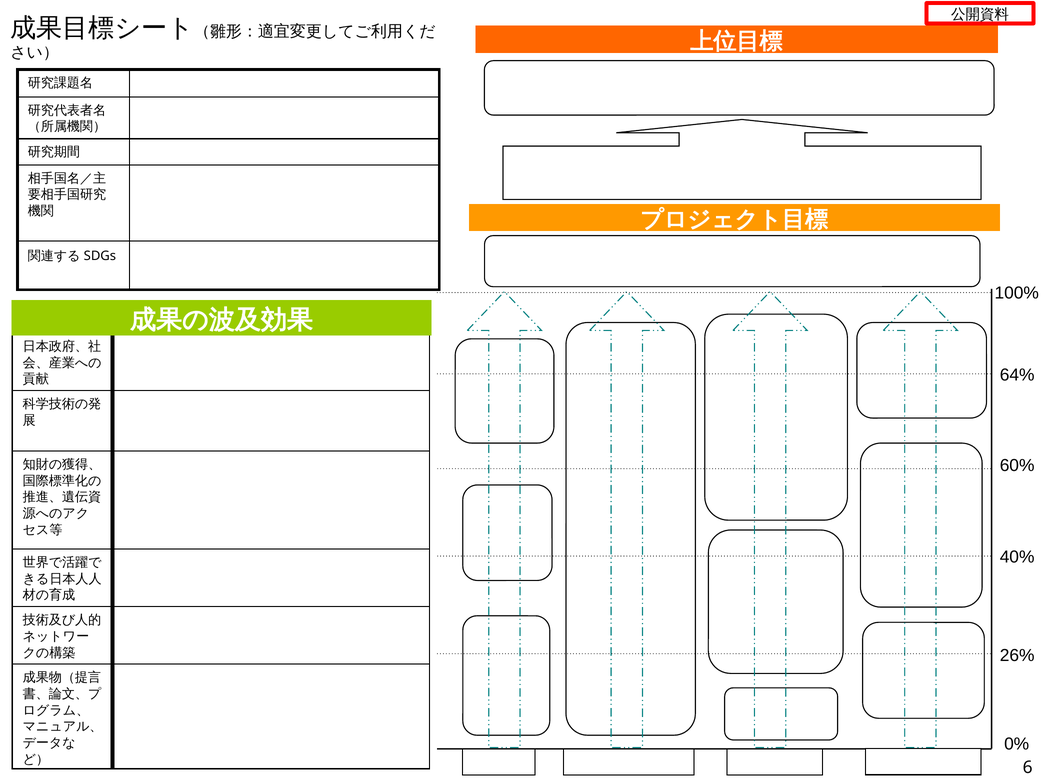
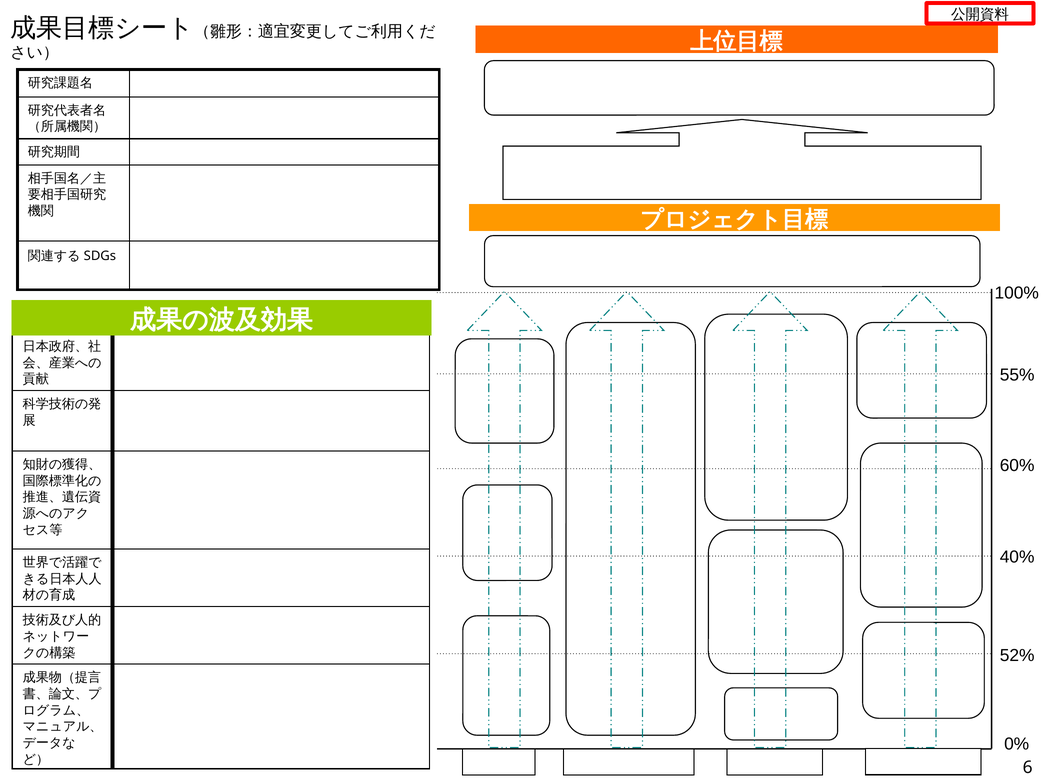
64%: 64% -> 55% (1017, 375)
26%: 26% -> 52% (1017, 656)
